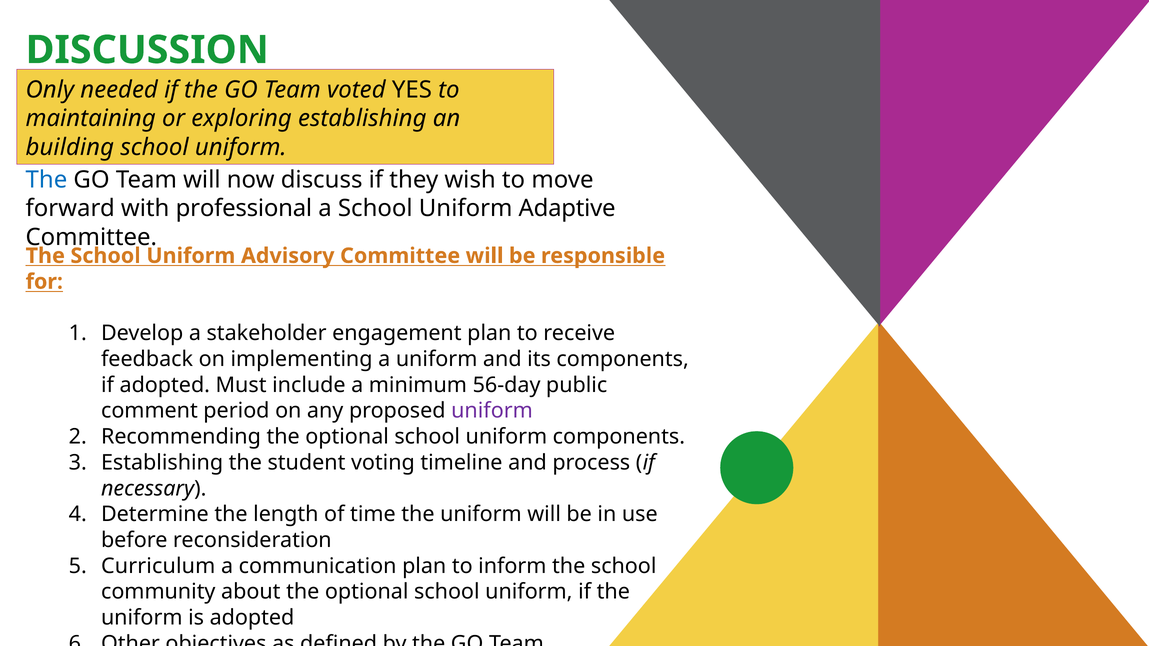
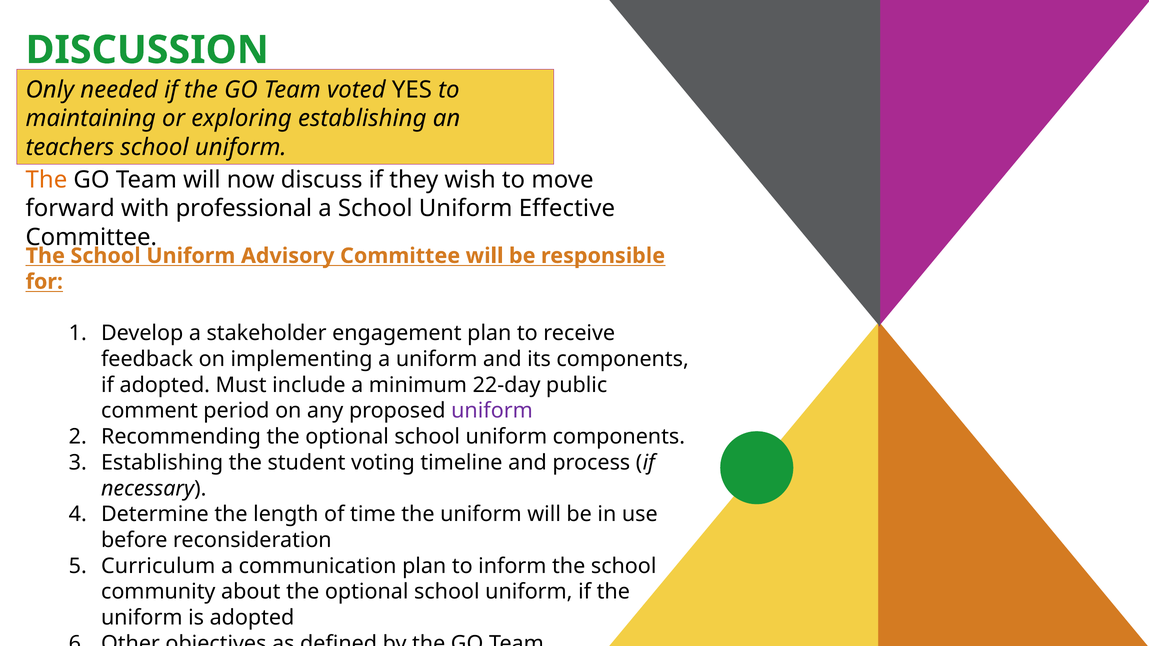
building: building -> teachers (70, 147)
The colour: blue -> orange (46, 180)
Adaptive: Adaptive -> Effective (567, 209)
56-day: 56-day -> 22-day (507, 385)
